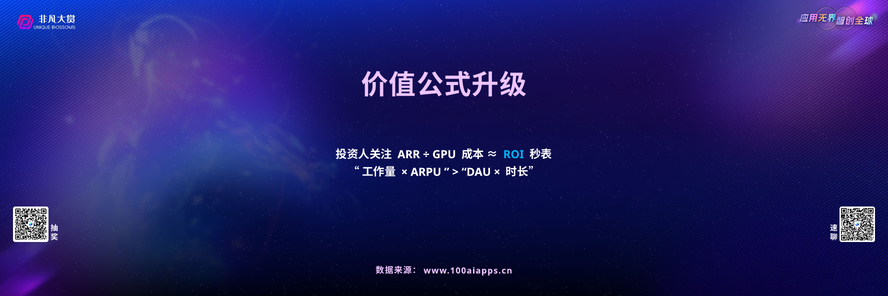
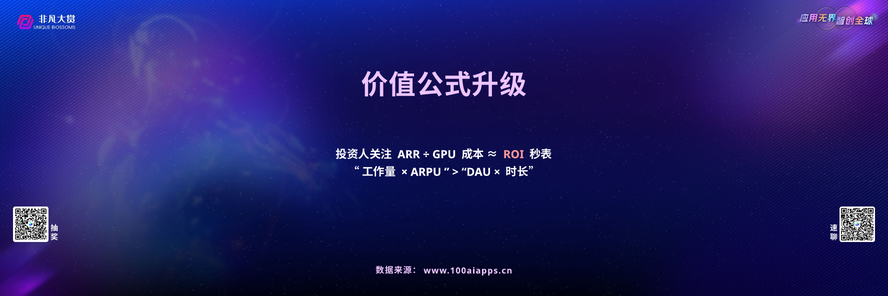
ROI colour: light blue -> pink (514, 155)
